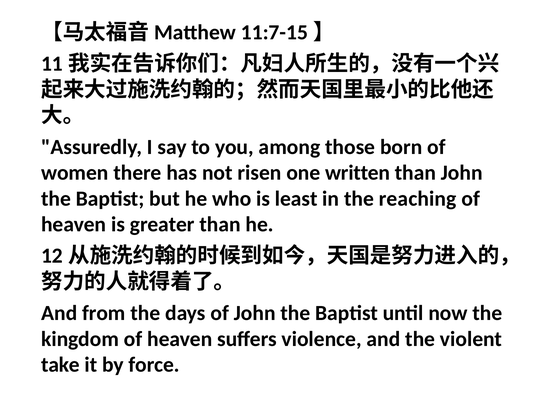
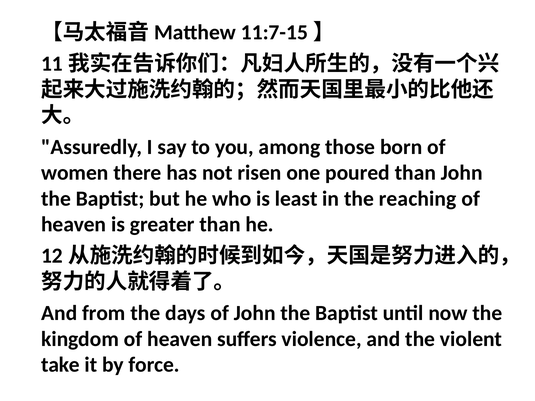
written: written -> poured (358, 173)
